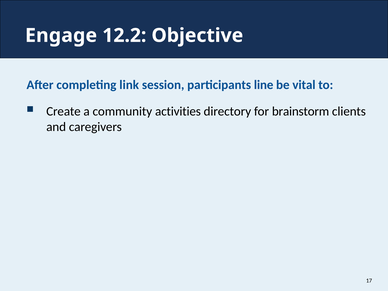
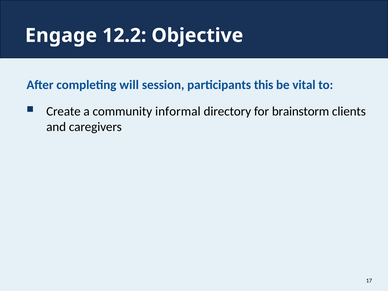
link: link -> will (129, 85)
line: line -> this (264, 85)
activities: activities -> informal (178, 111)
